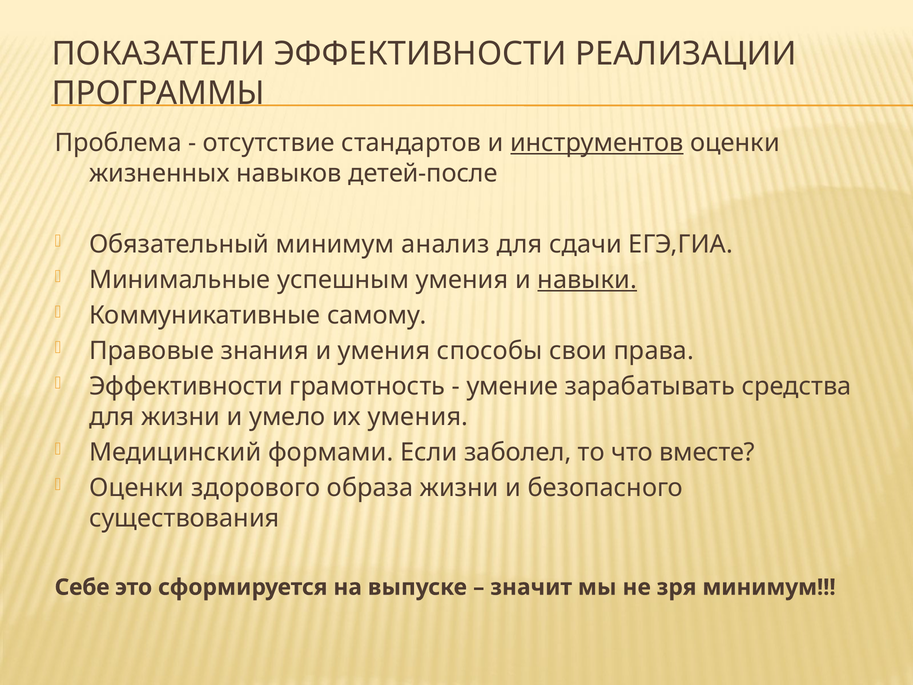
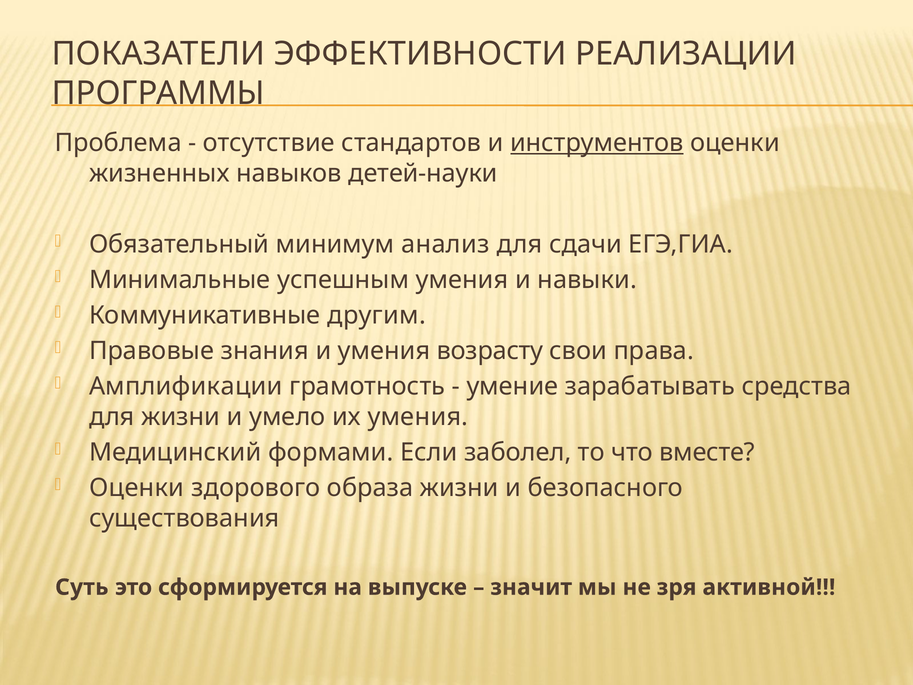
детей-после: детей-после -> детей-науки (423, 173)
навыки underline: present -> none (587, 280)
самому: самому -> другим (377, 315)
способы: способы -> возрасту (490, 351)
Эффективности: Эффективности -> Амплификации (186, 386)
Себе: Себе -> Суть (82, 587)
зря минимум: минимум -> активной (769, 587)
